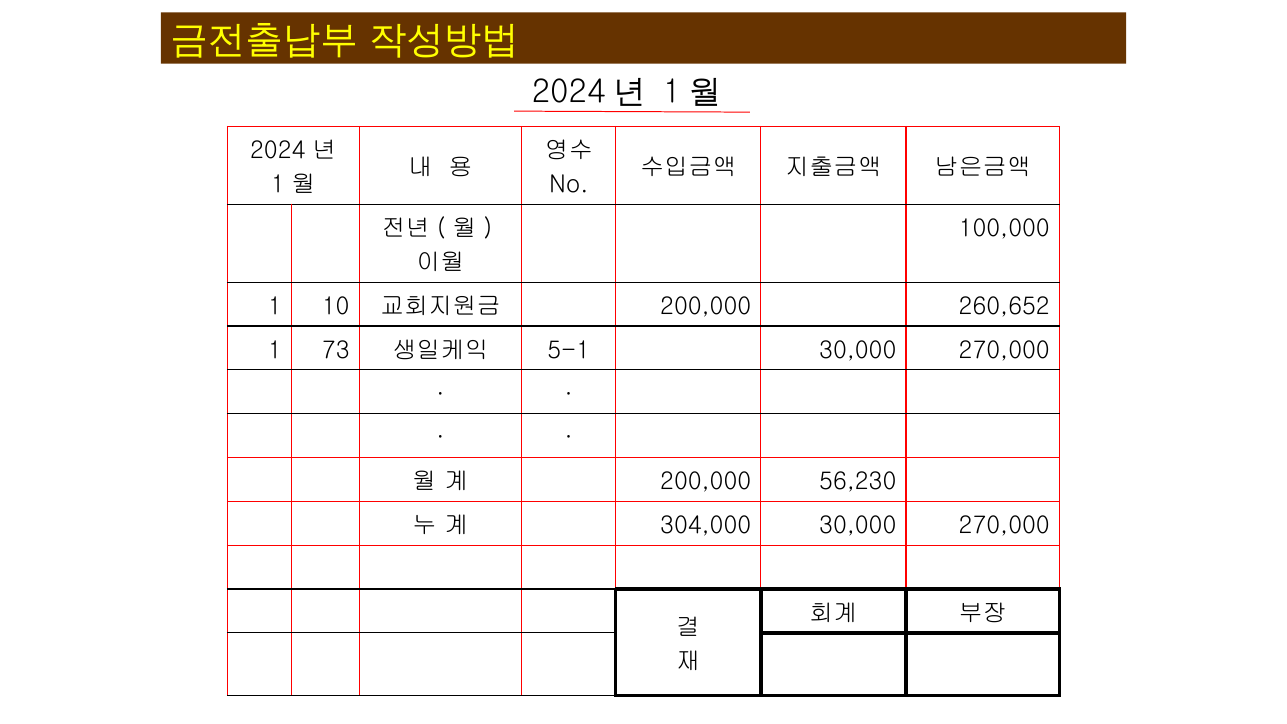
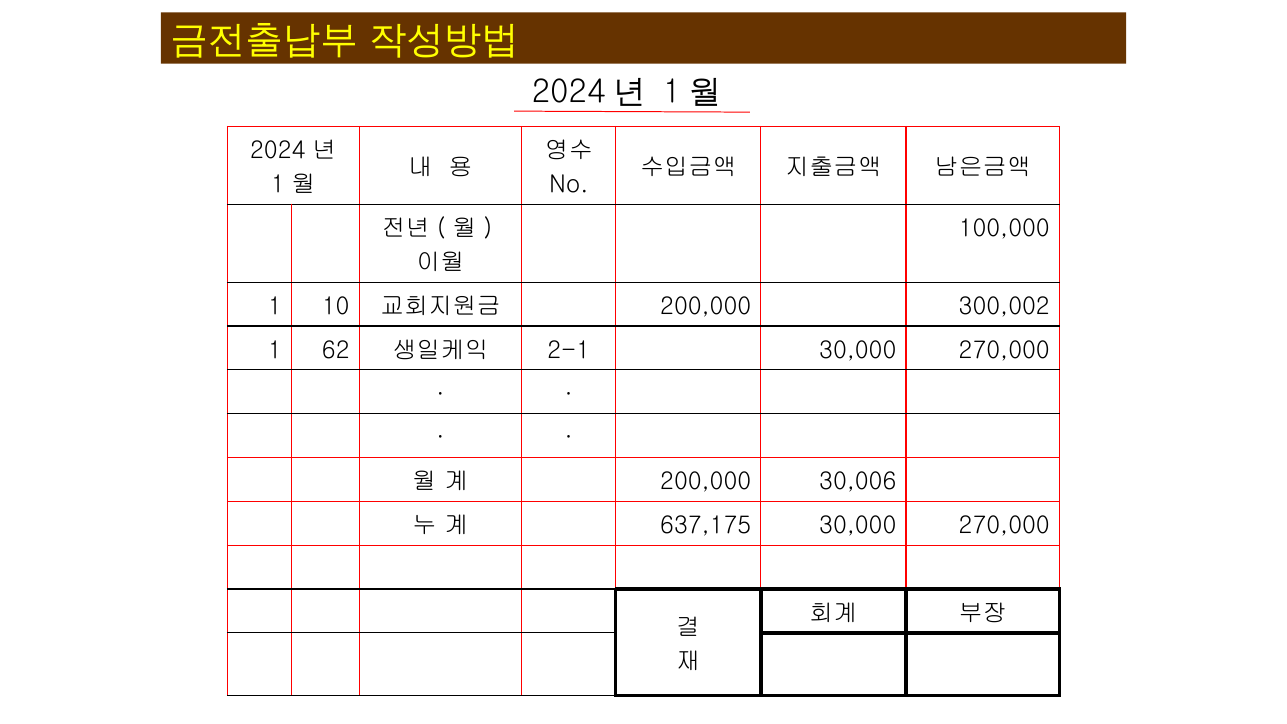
260,652: 260,652 -> 300,002 (1004, 306)
73: 73 -> 62 (336, 350)
5-1: 5-1 -> 2-1 (569, 350)
56,230: 56,230 -> 30,006 (858, 482)
304,000: 304,000 -> 637,175 (706, 526)
